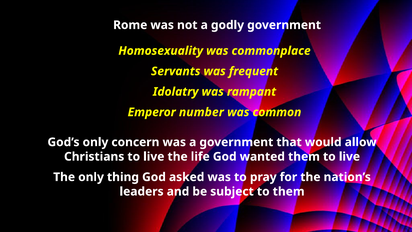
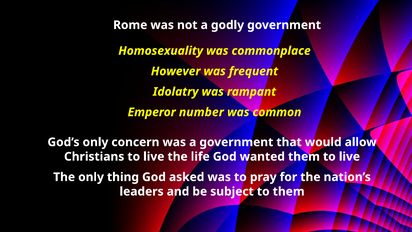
Servants: Servants -> However (176, 71)
